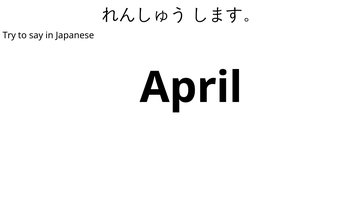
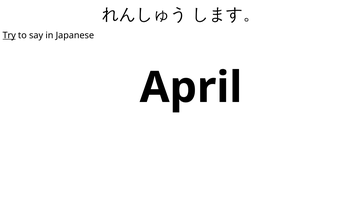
Try underline: none -> present (9, 35)
